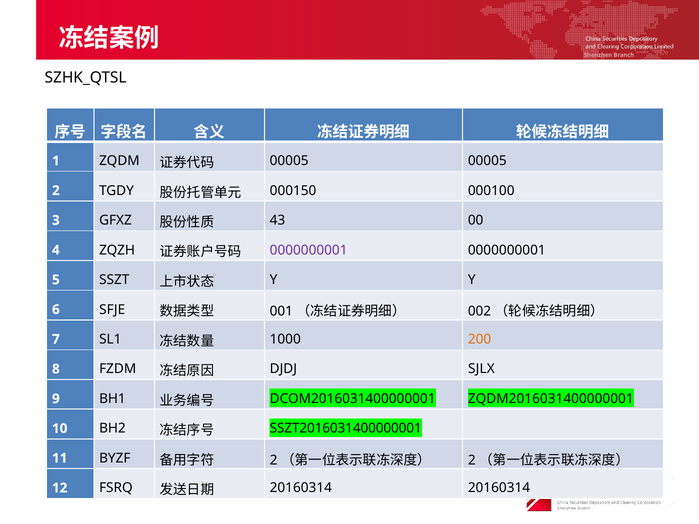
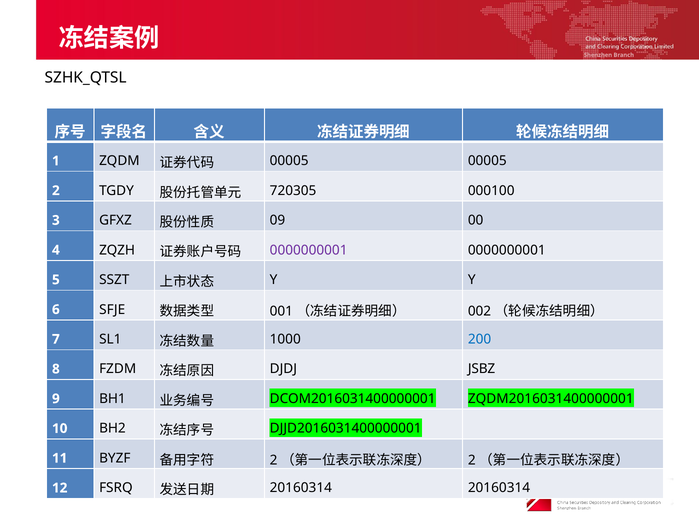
000150: 000150 -> 720305 (293, 191)
43: 43 -> 09 (278, 220)
200 colour: orange -> blue (480, 339)
SJLX: SJLX -> JSBZ (482, 369)
SSZT2016031400000001: SSZT2016031400000001 -> DJJD2016031400000001 (346, 429)
